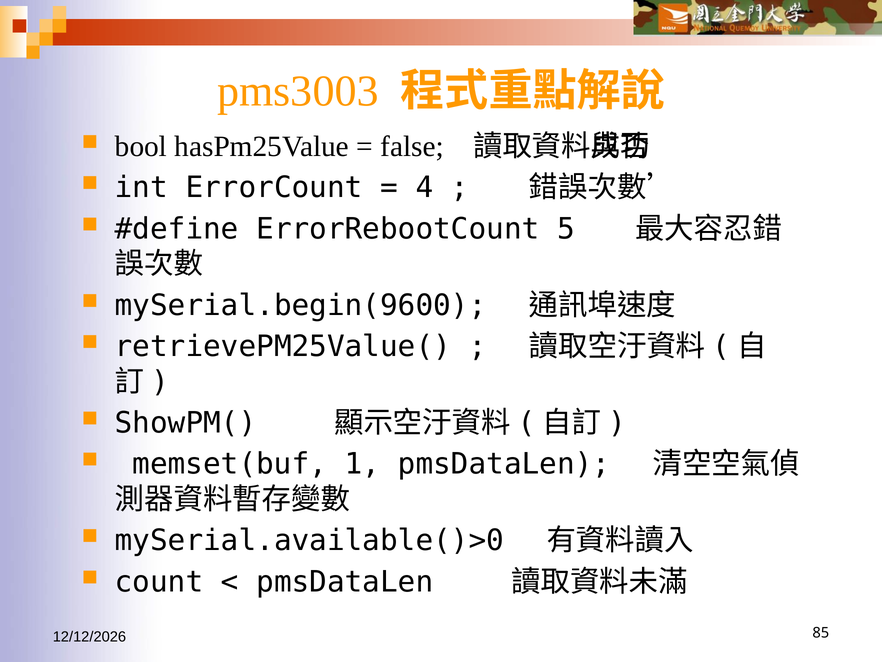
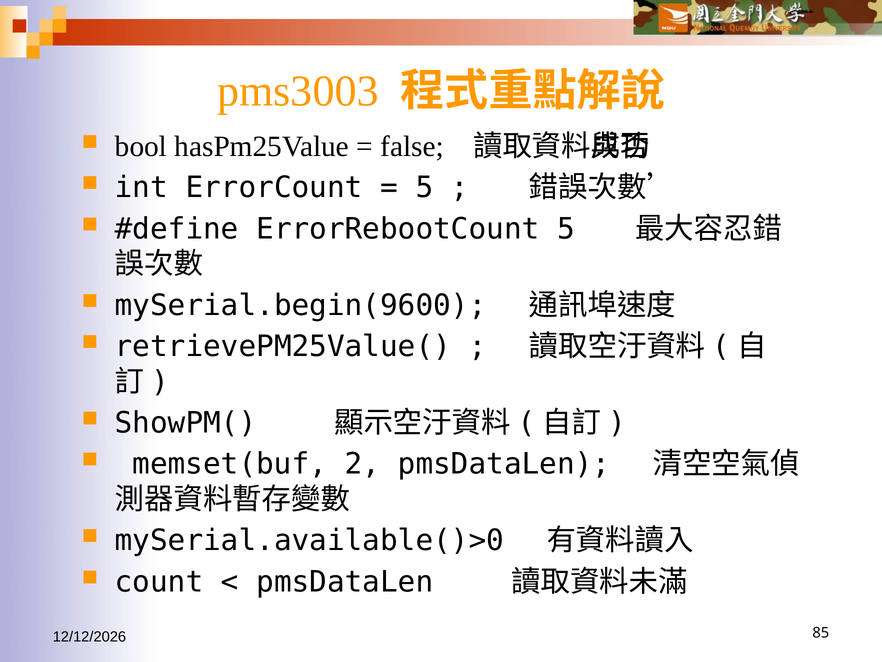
4: 4 -> 5 (424, 188)
1: 1 -> 2 (362, 464)
